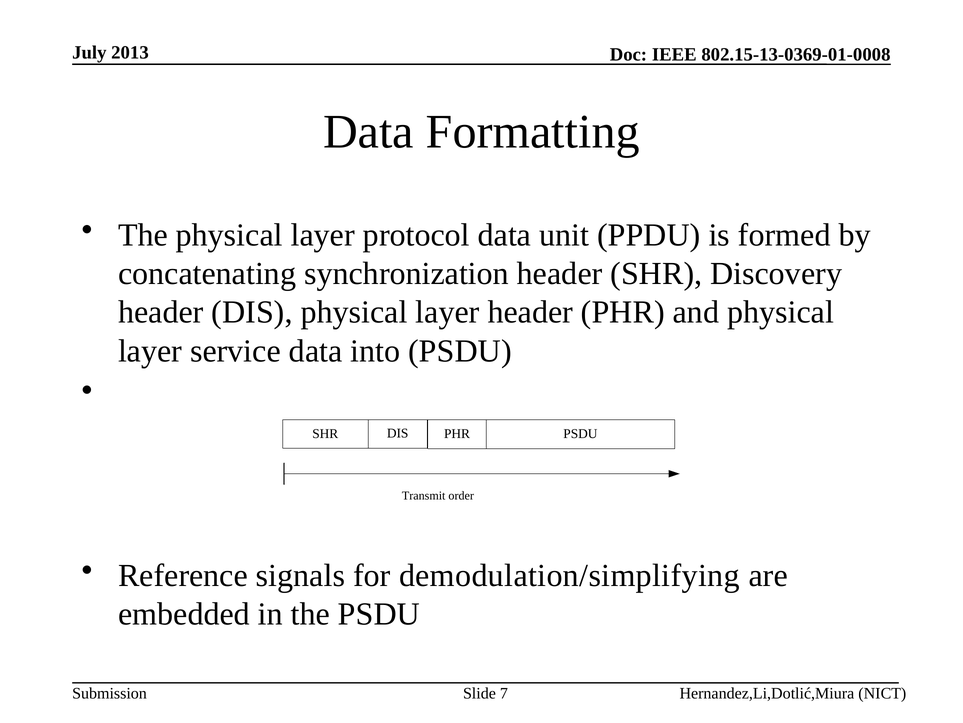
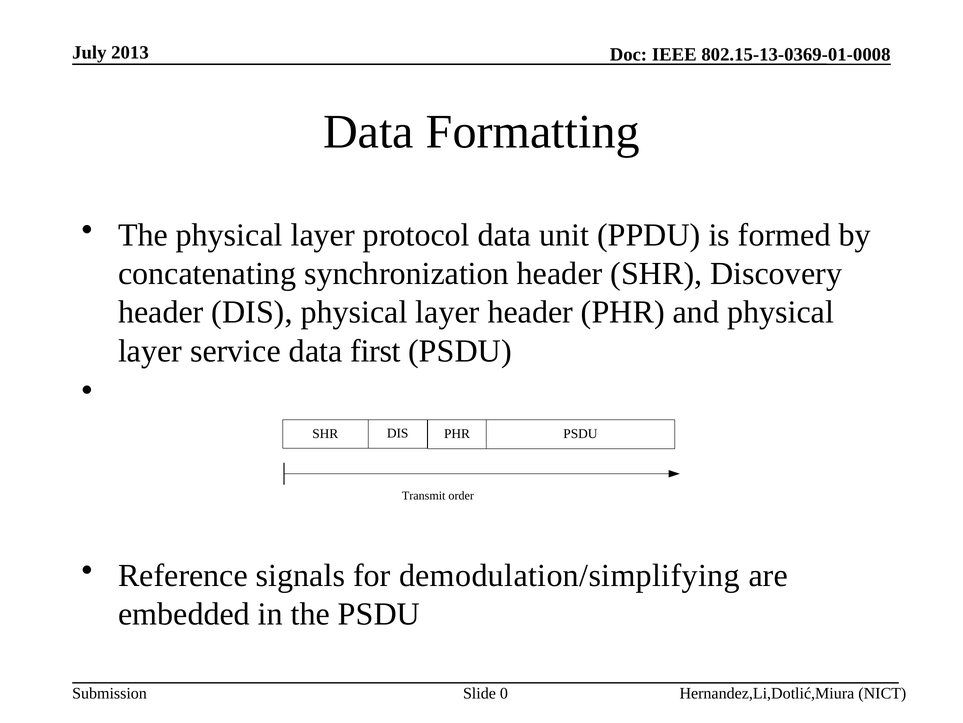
into: into -> first (376, 351)
7: 7 -> 0 (504, 693)
